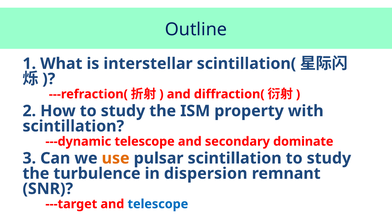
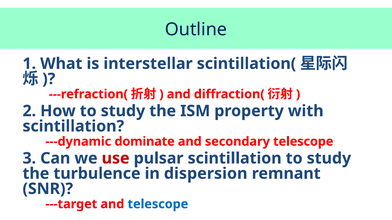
---dynamic telescope: telescope -> dominate (145, 142)
secondary dominate: dominate -> telescope (303, 142)
use colour: orange -> red (116, 159)
